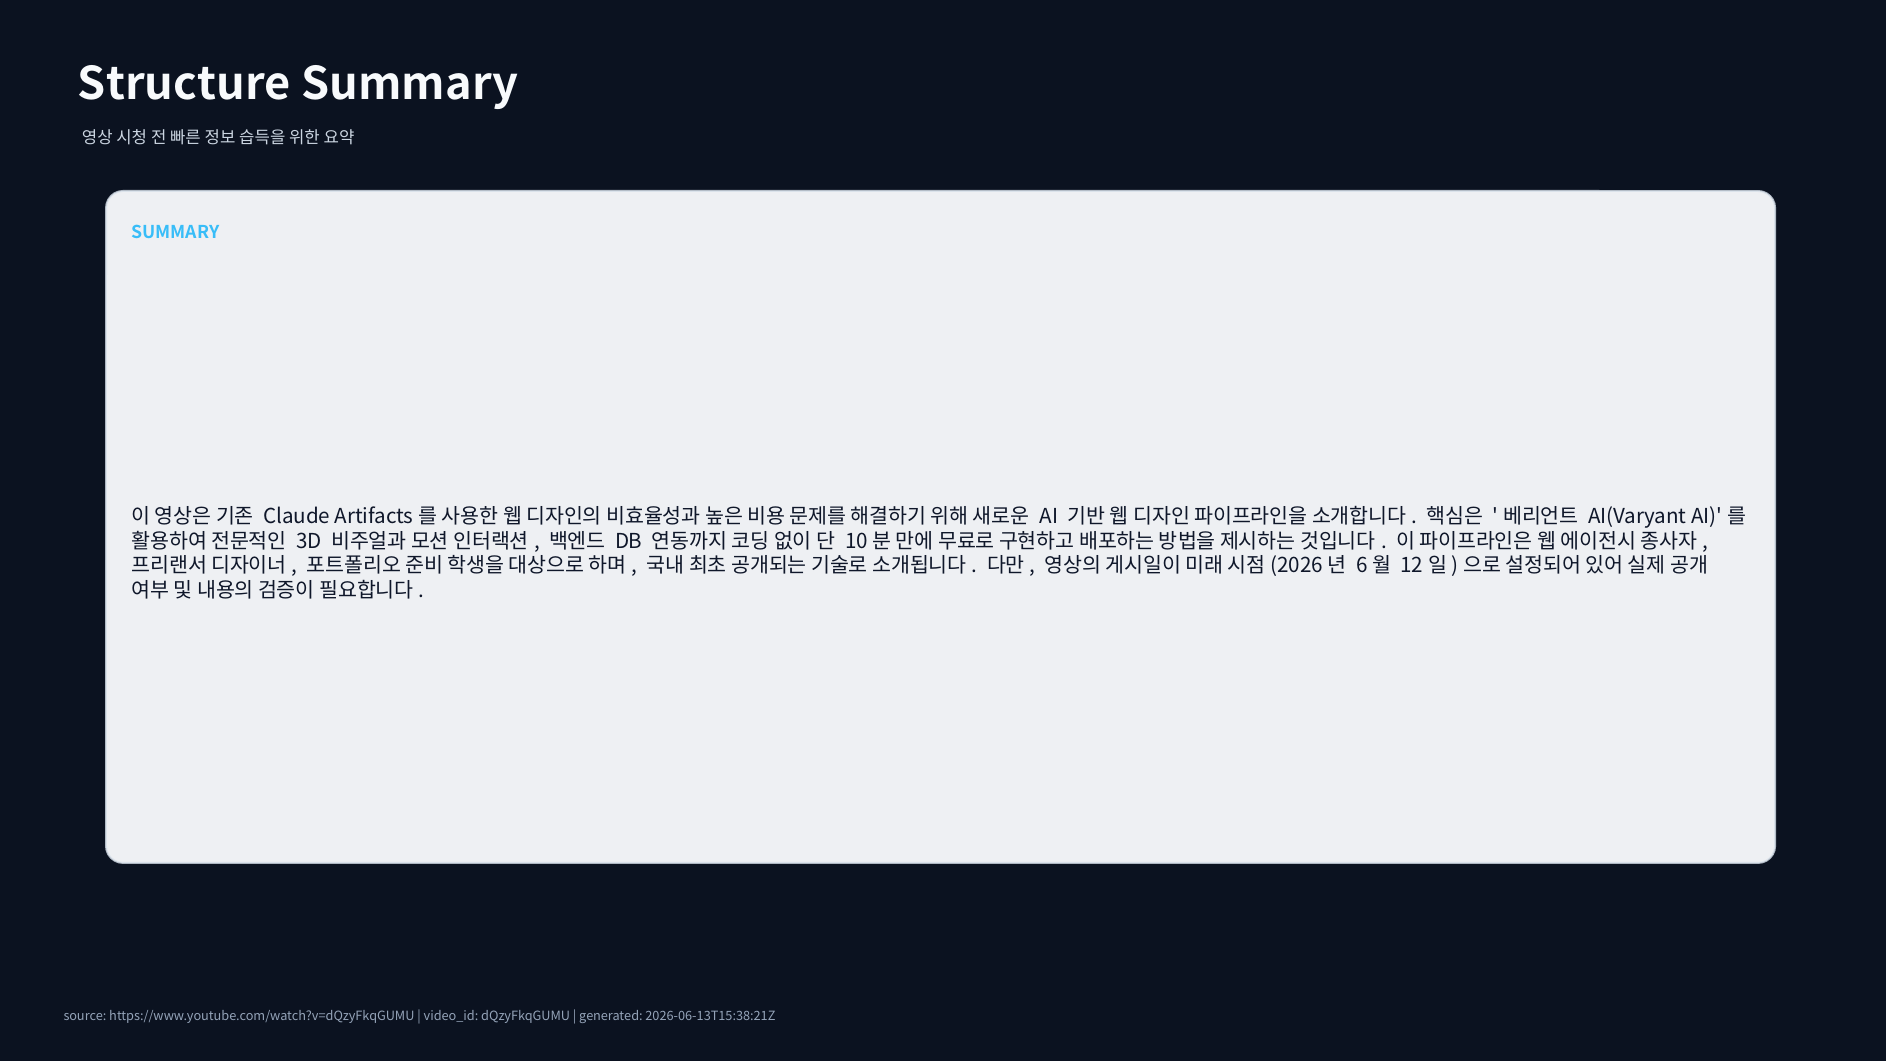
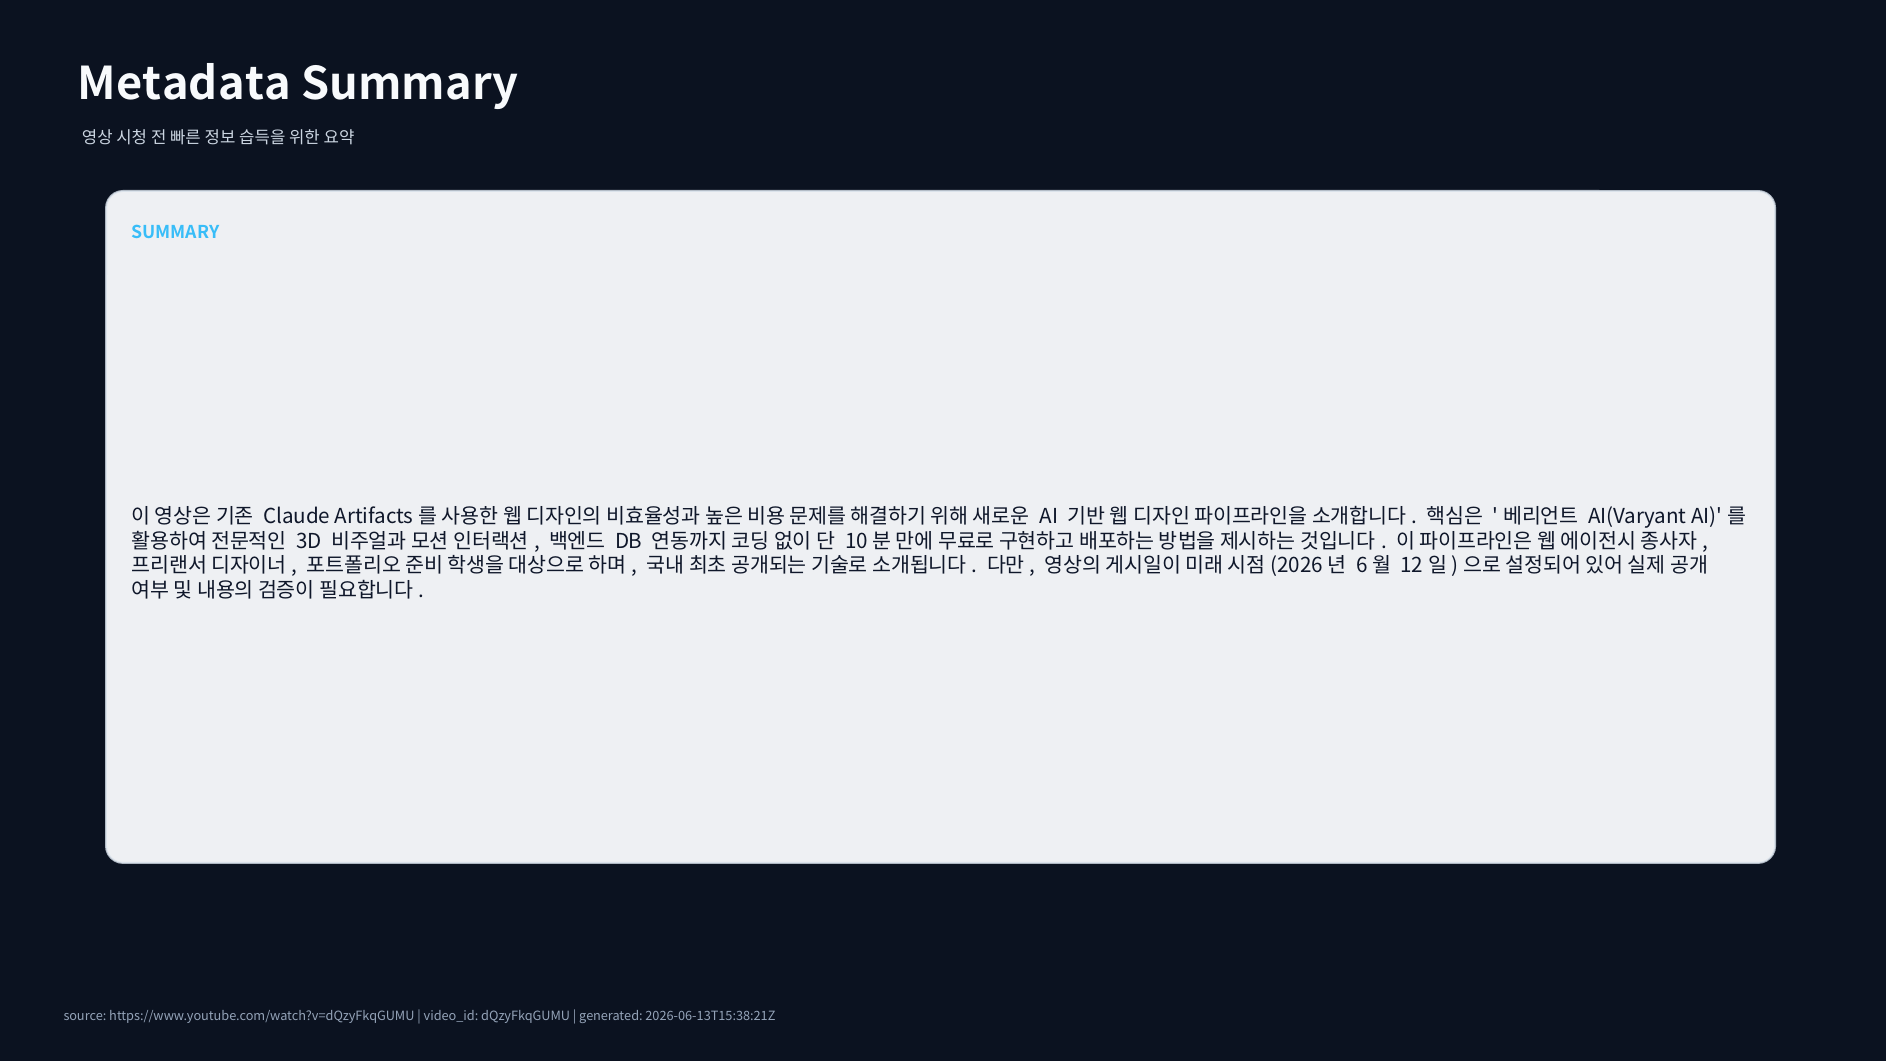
Structure: Structure -> Metadata (184, 84)
